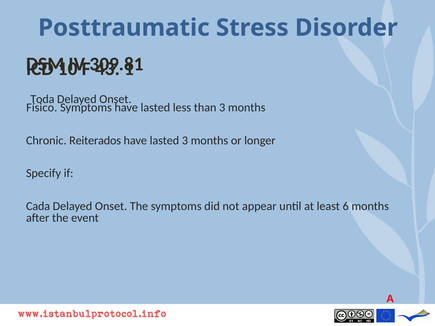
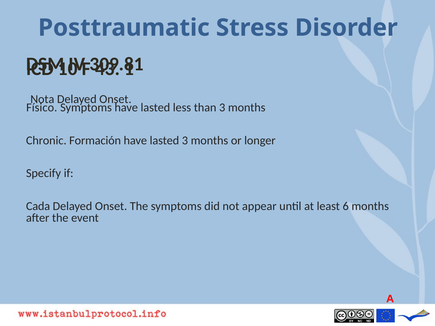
Toda: Toda -> Nota (42, 99)
Reiterados: Reiterados -> Formación (95, 141)
